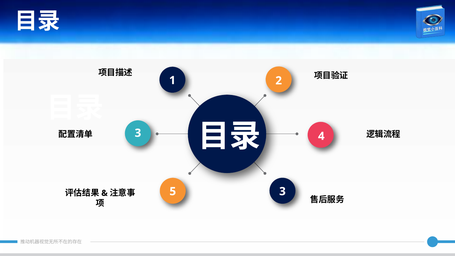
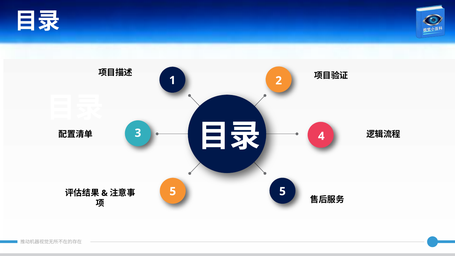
5 3: 3 -> 5 (282, 191)
